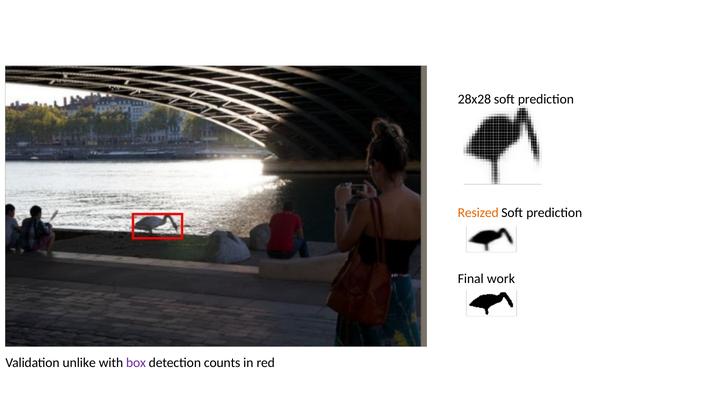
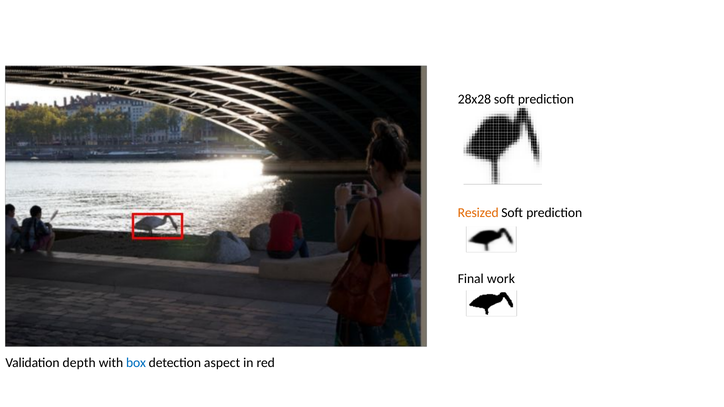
unlike: unlike -> depth (79, 363)
box colour: purple -> blue (136, 363)
counts: counts -> aspect (222, 363)
